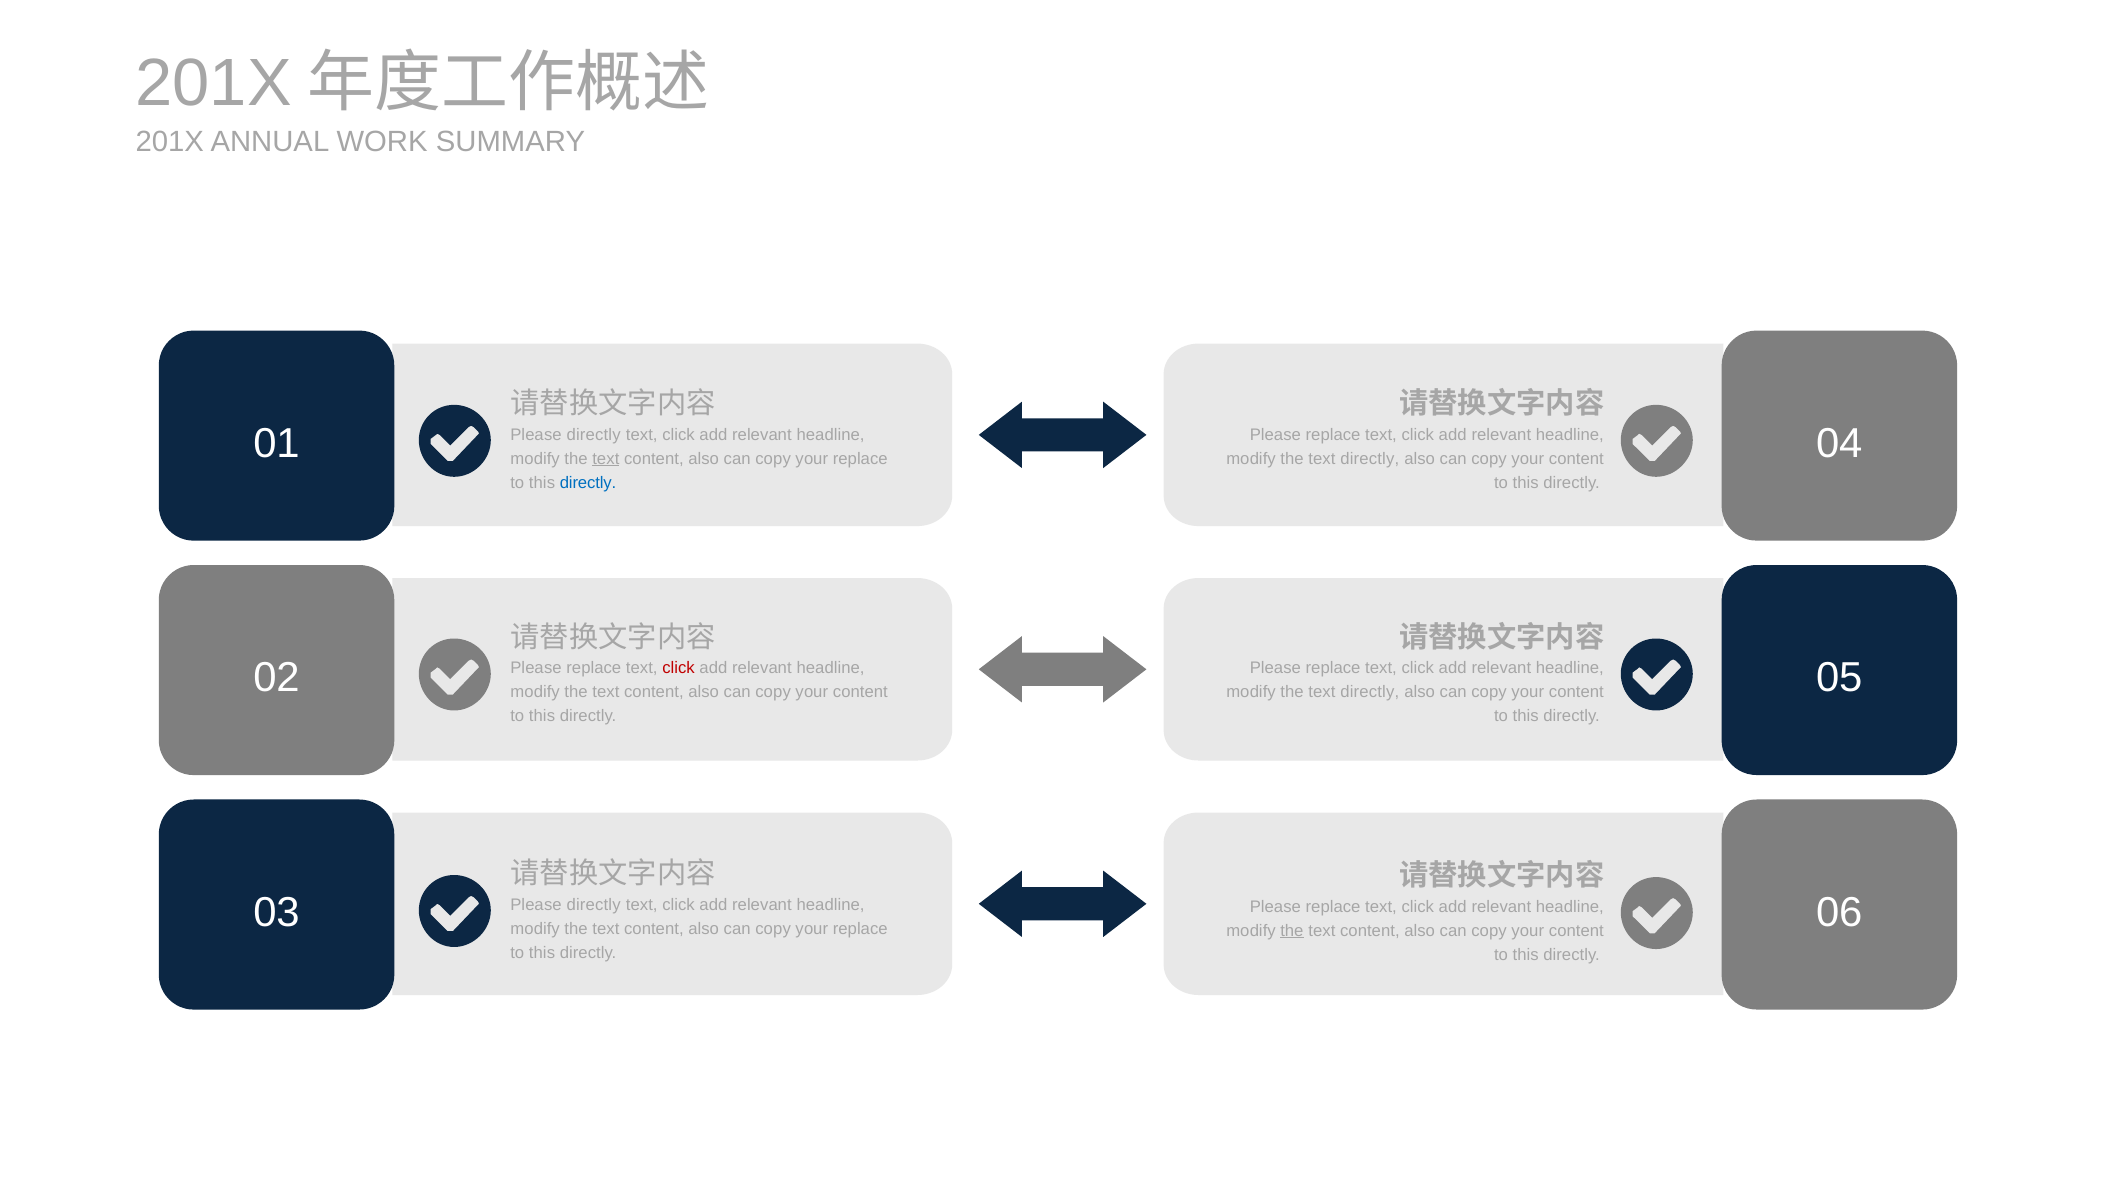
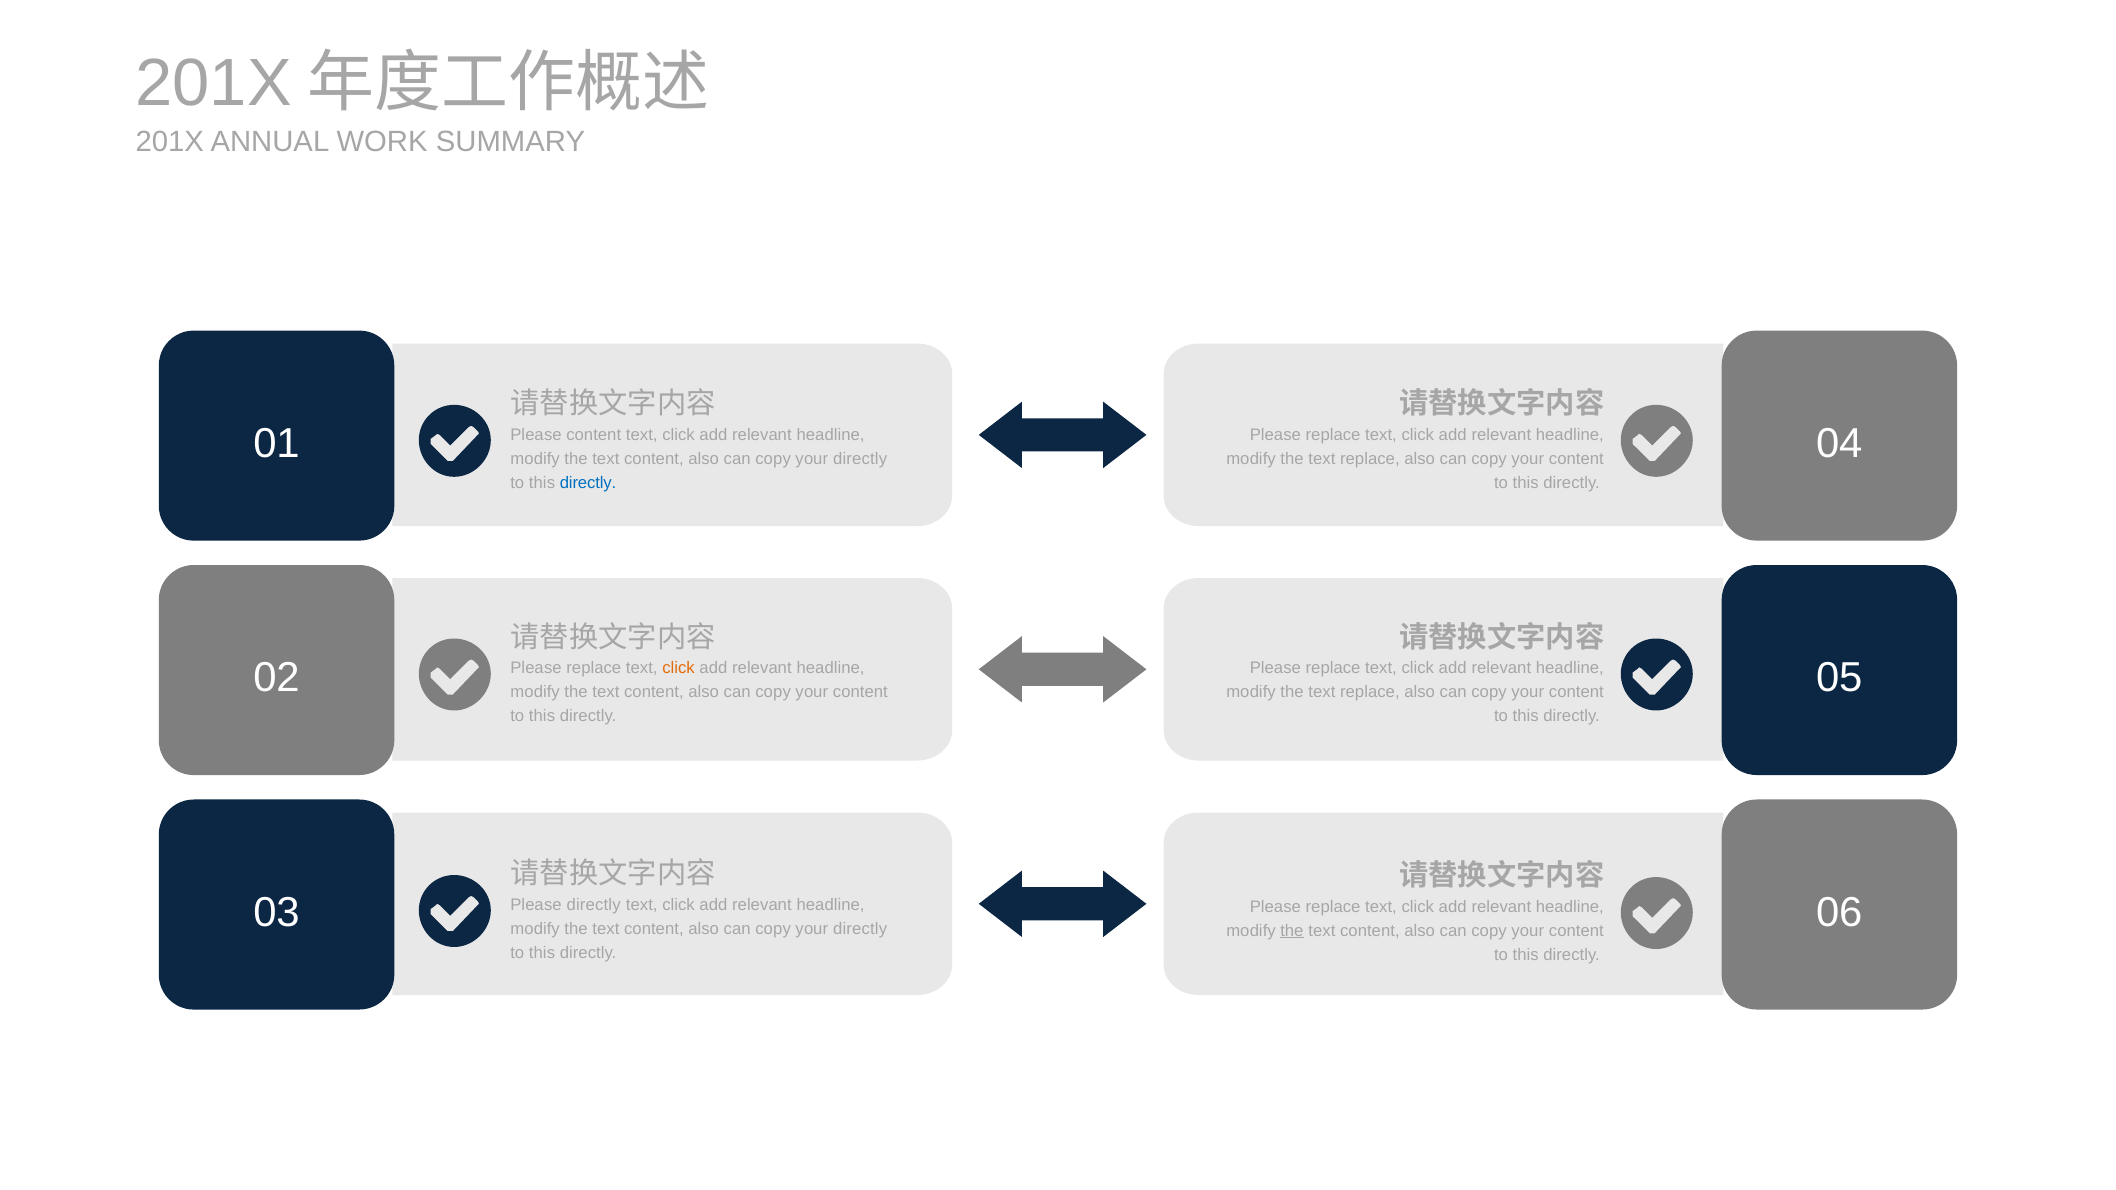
directly: directly -> content (594, 435)
text underline: present -> none (606, 459)
replace: replace -> directly (860, 459)
directly: directly -> replace (1370, 459)
click colour: red -> orange (679, 668)
directly: directly -> replace (1370, 692)
replace: replace -> directly (860, 929)
